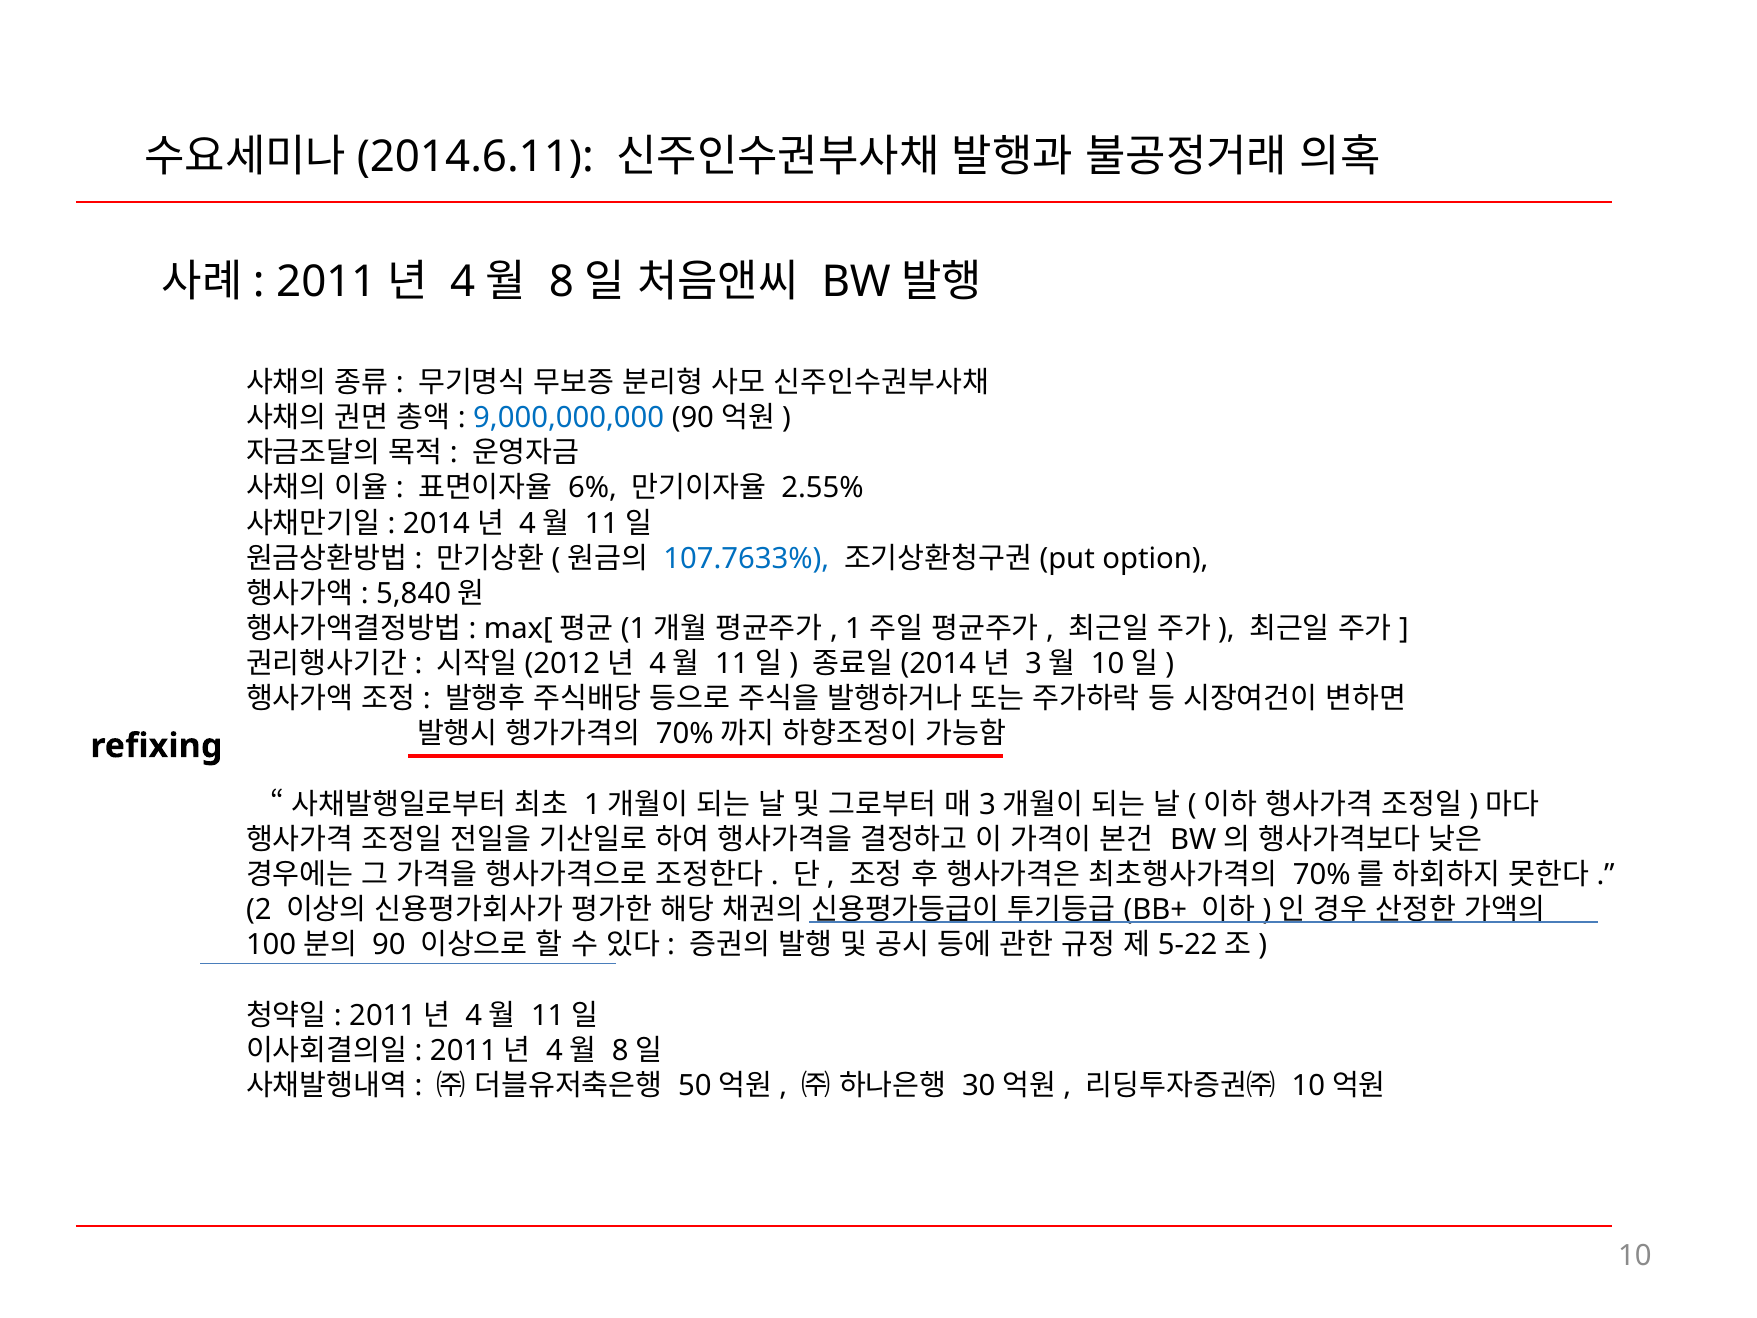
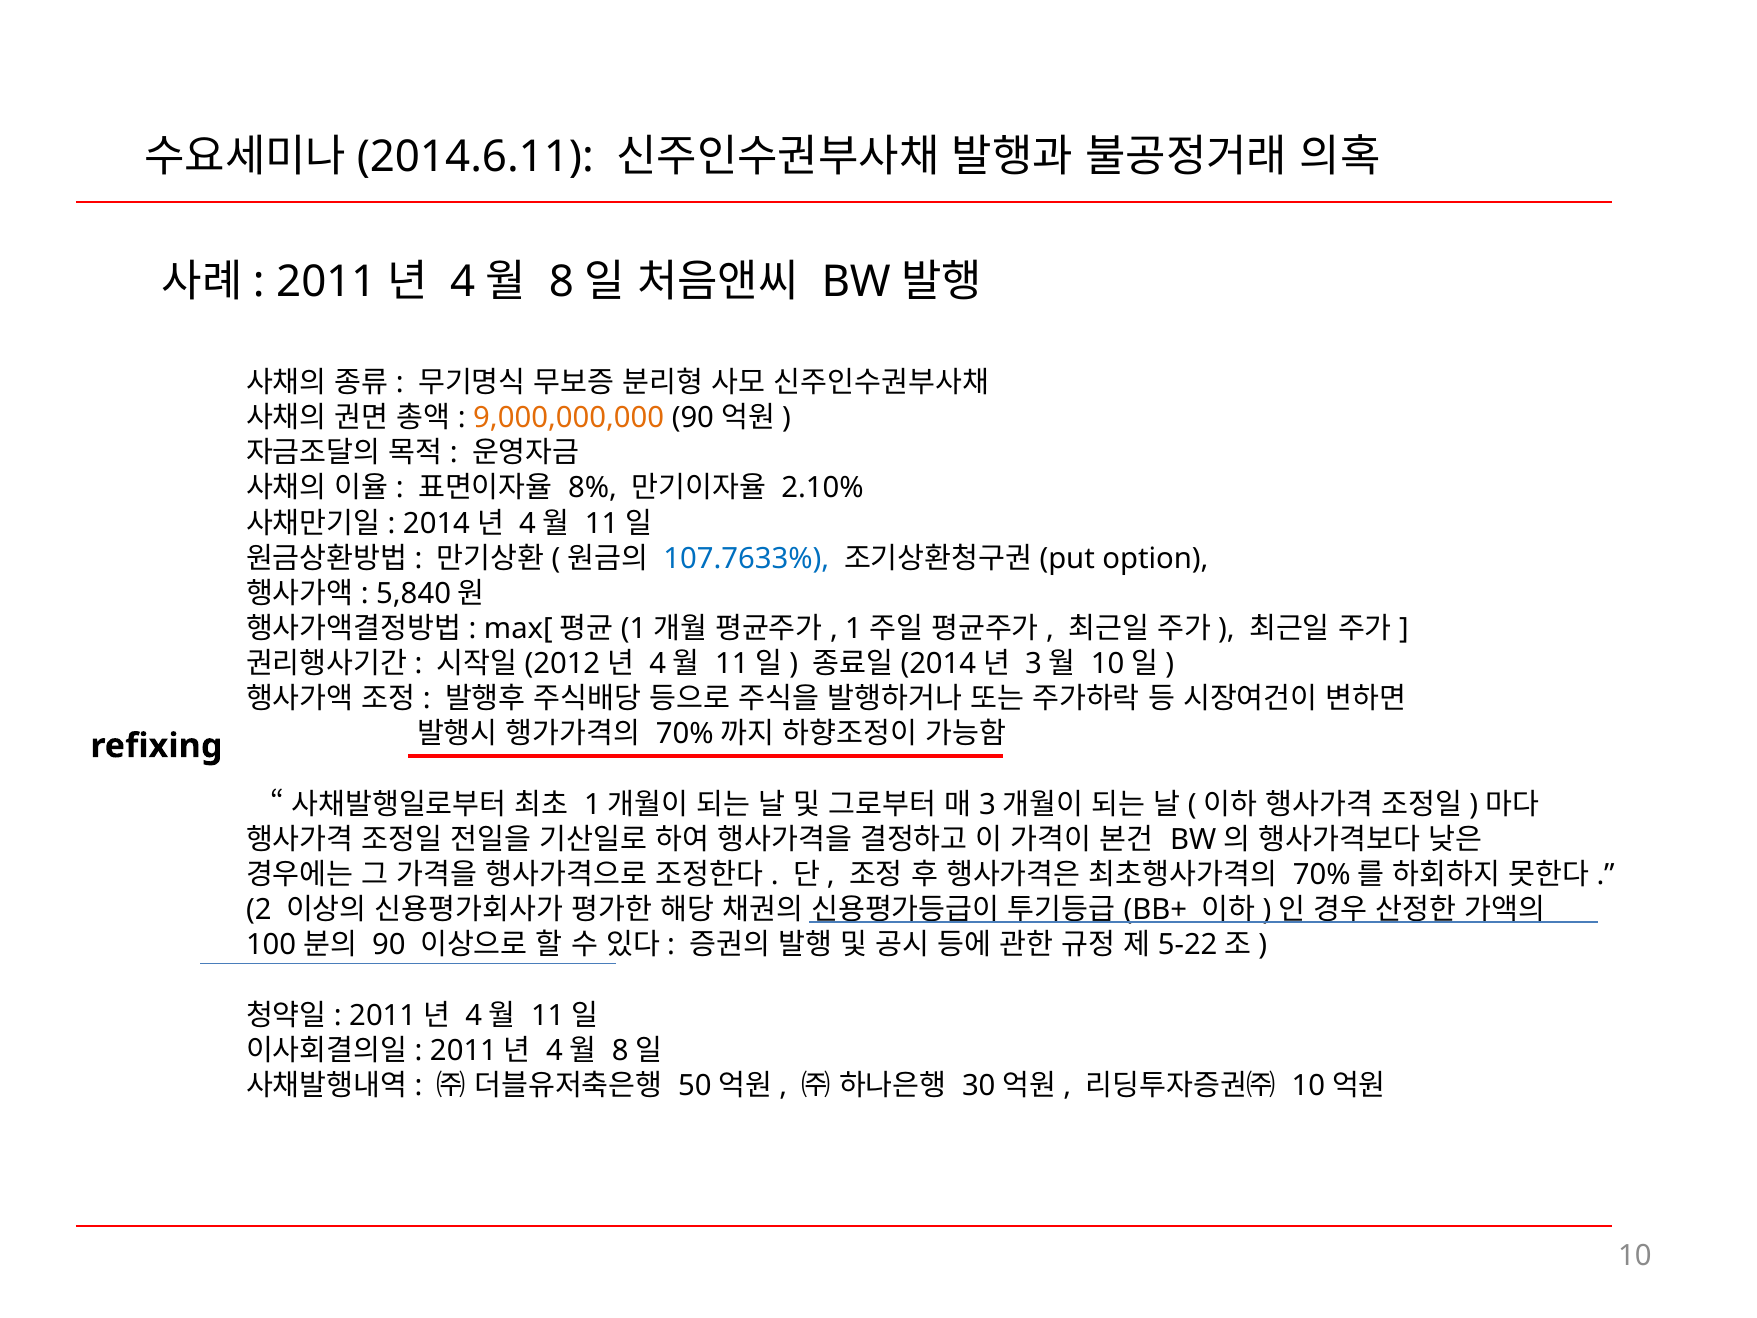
9,000,000,000 colour: blue -> orange (569, 418)
6%: 6% -> 8% (592, 488)
2.55%: 2.55% -> 2.10% (823, 488)
